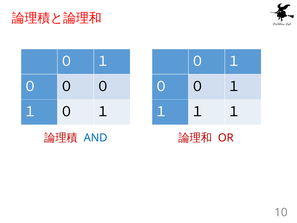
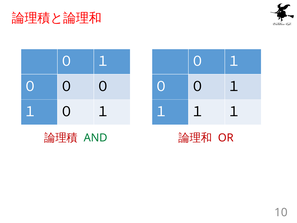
AND colour: blue -> green (95, 138)
